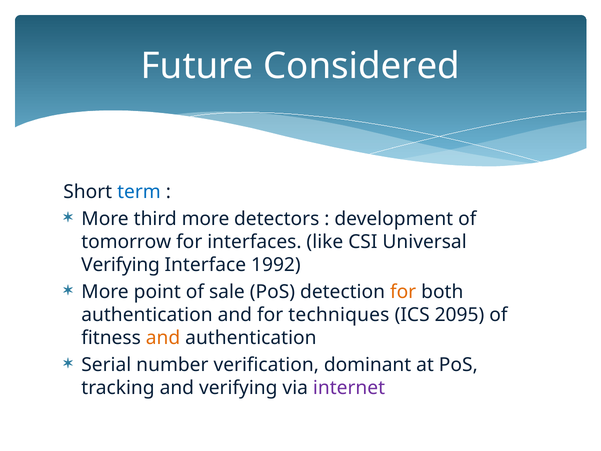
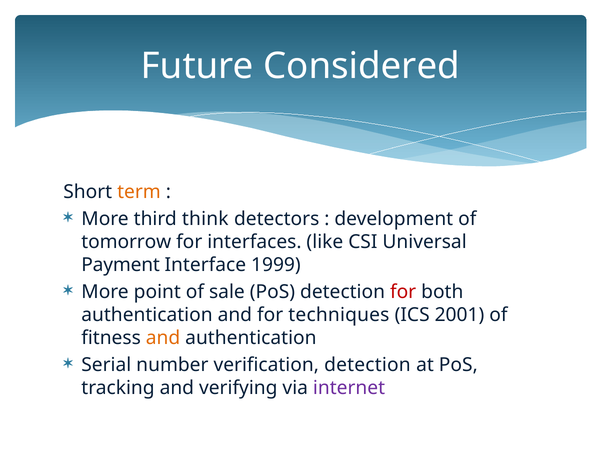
term colour: blue -> orange (139, 192)
third more: more -> think (205, 219)
Verifying: Verifying -> Payment (121, 265)
1992: 1992 -> 1999 (276, 265)
for colour: orange -> red (403, 292)
2095: 2095 -> 2001 (459, 315)
verification dominant: dominant -> detection (367, 365)
